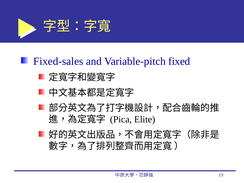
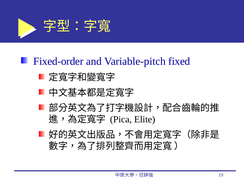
Fixed-sales: Fixed-sales -> Fixed-order (58, 61)
